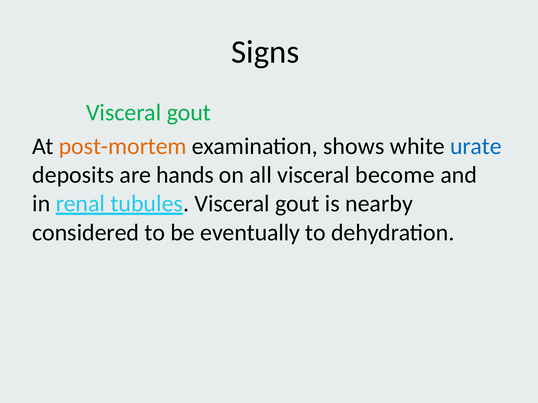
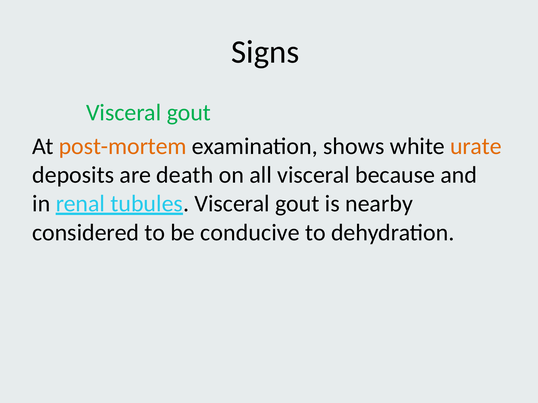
urate colour: blue -> orange (476, 146)
hands: hands -> death (185, 175)
become: become -> because (395, 175)
eventually: eventually -> conducive (250, 233)
